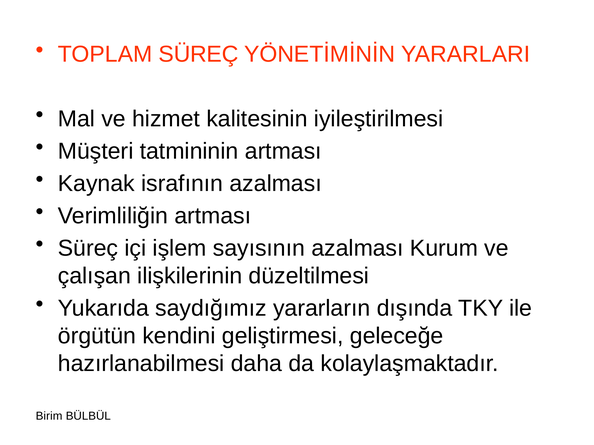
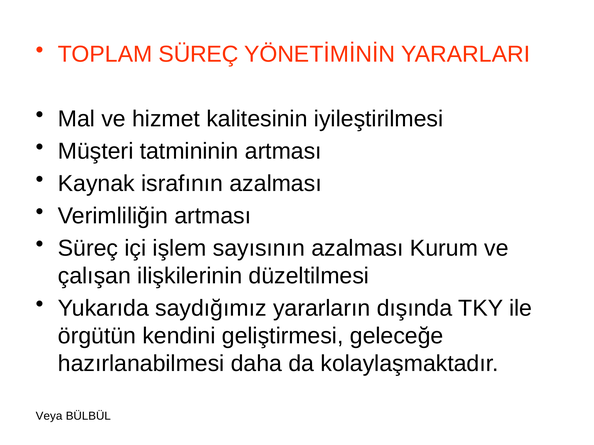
Birim: Birim -> Veya (49, 416)
